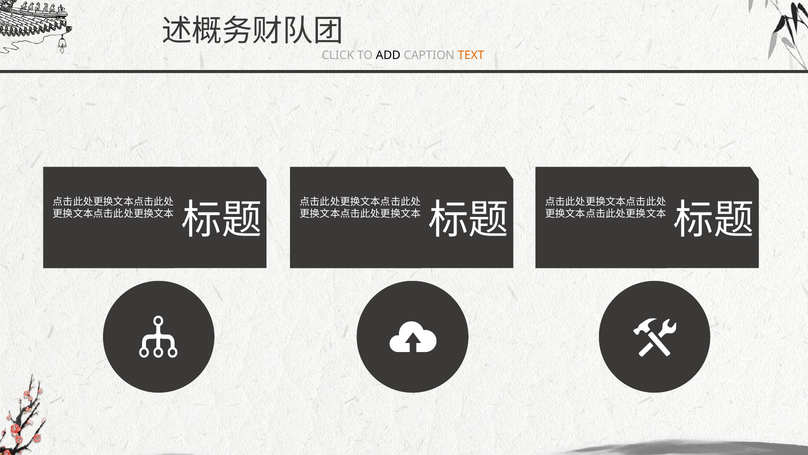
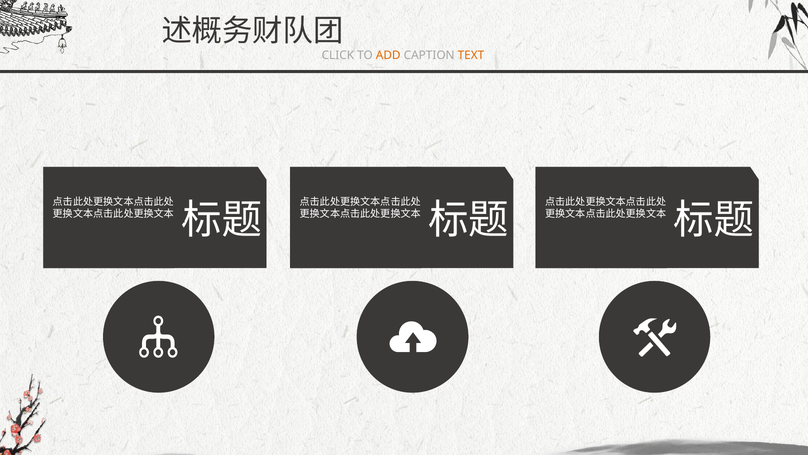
ADD colour: black -> orange (388, 55)
